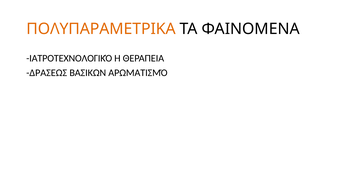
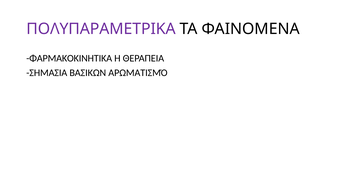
ΠΟΛΥΠΑΡΑΜΕΤΡΙΚΑ colour: orange -> purple (101, 29)
ΙΑΤΡΟΤΕΧΝΟΛΟΓΙΚΌ: ΙΑΤΡΟΤΕΧΝΟΛΟΓΙΚΌ -> ΦΑΡΜΑΚΟΚΙΝΗΤΙΚΑ (69, 58)
ΔΡΑΣΕΩΣ: ΔΡΑΣΕΩΣ -> ΣΗΜΑΣΙΑ (47, 73)
